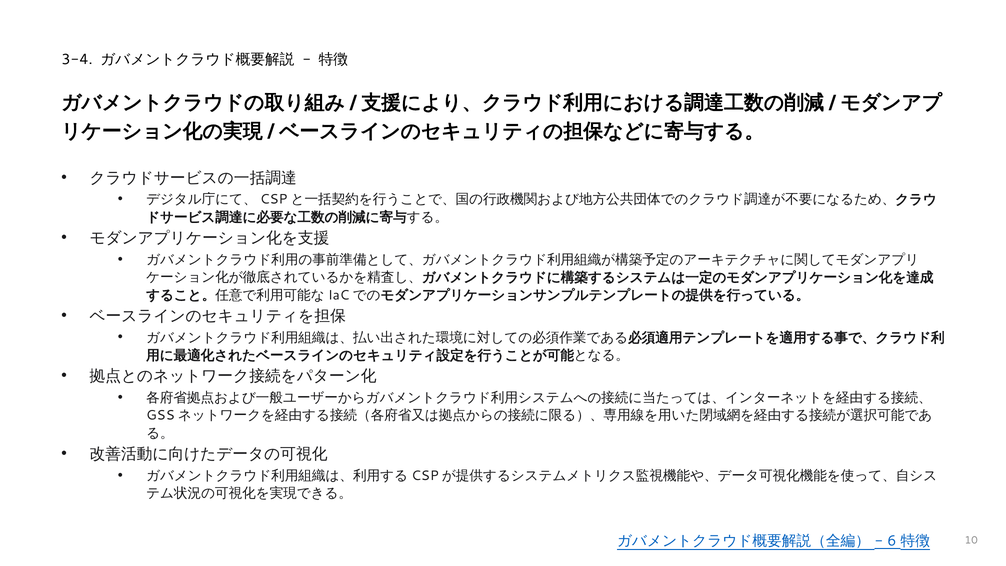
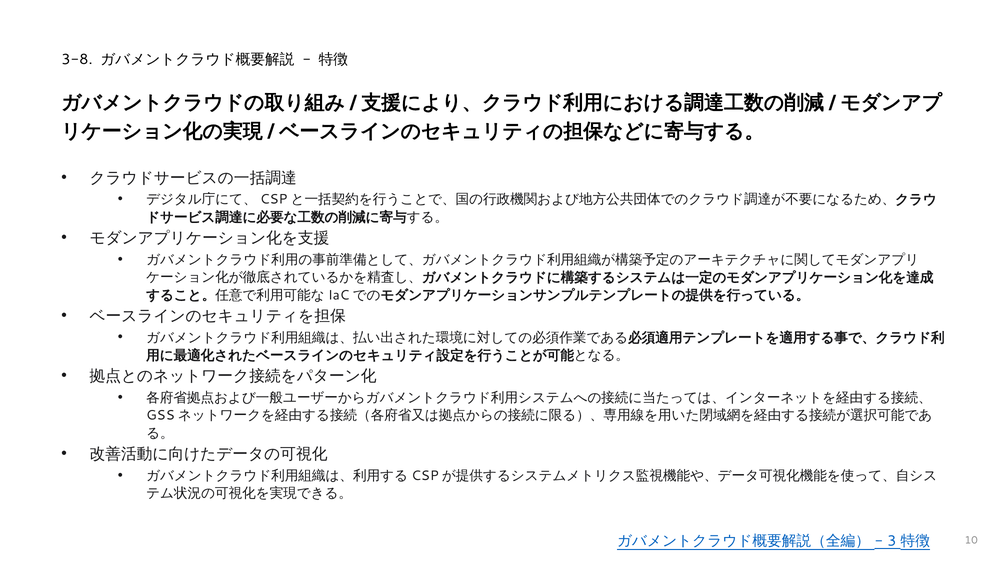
3-4: 3-4 -> 3-8 (77, 59)
6: 6 -> 3 (892, 541)
